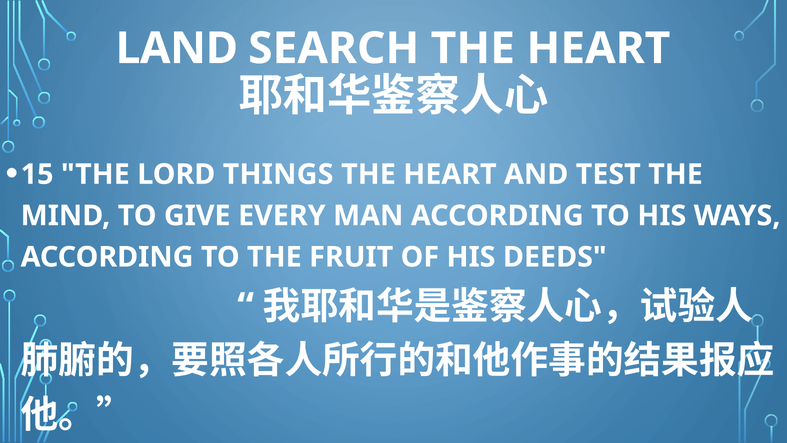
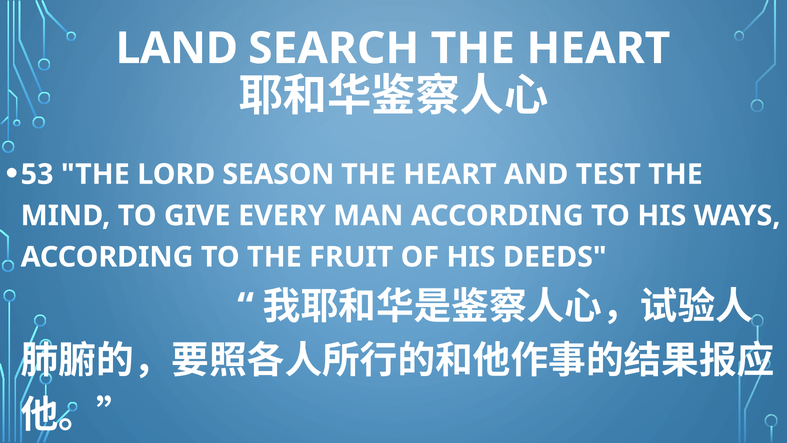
15: 15 -> 53 (37, 174)
THINGS: THINGS -> SEASON (278, 174)
